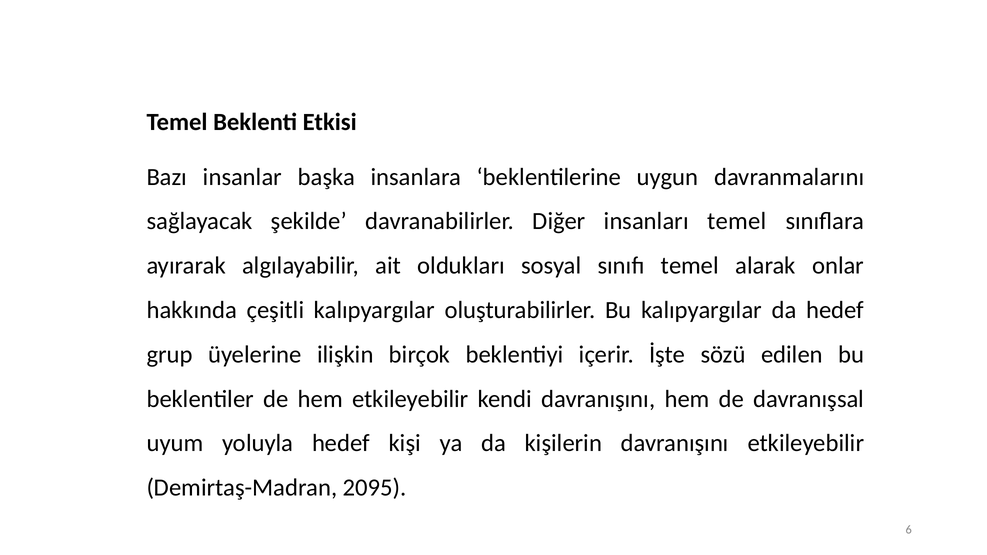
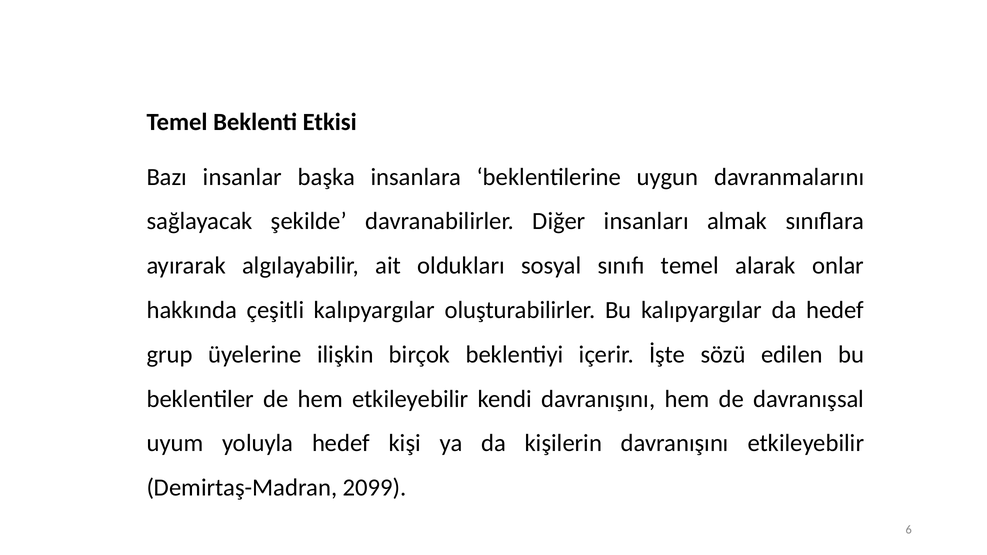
insanları temel: temel -> almak (737, 221)
2095: 2095 -> 2099 (375, 488)
